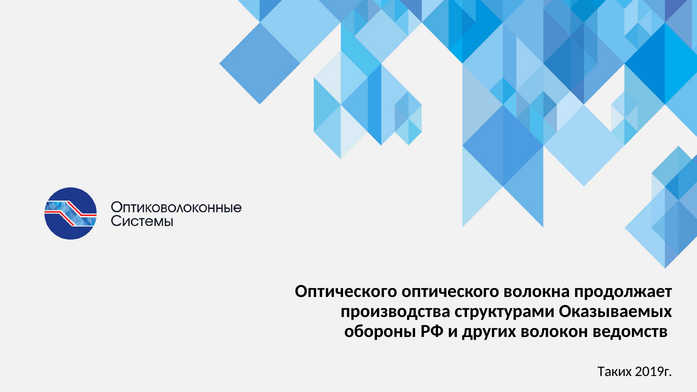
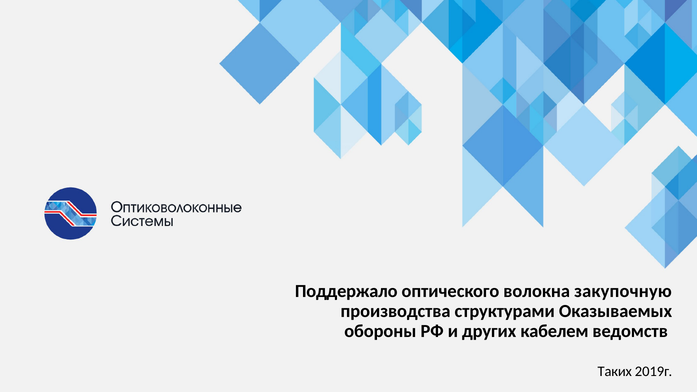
Оптического: Оптического -> Поддержало (346, 291)
продолжает: продолжает -> закупочную (623, 291)
волокон: волокон -> кабелем (554, 331)
